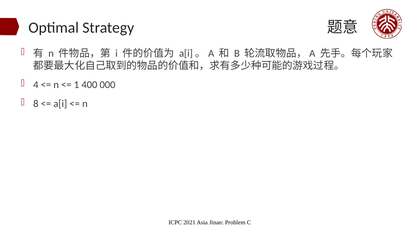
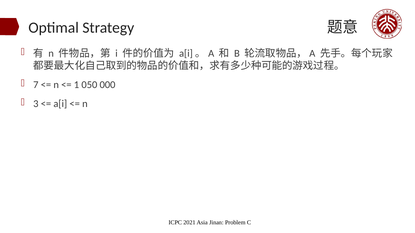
4: 4 -> 7 (36, 85)
400: 400 -> 050 (89, 85)
8: 8 -> 3 (36, 104)
